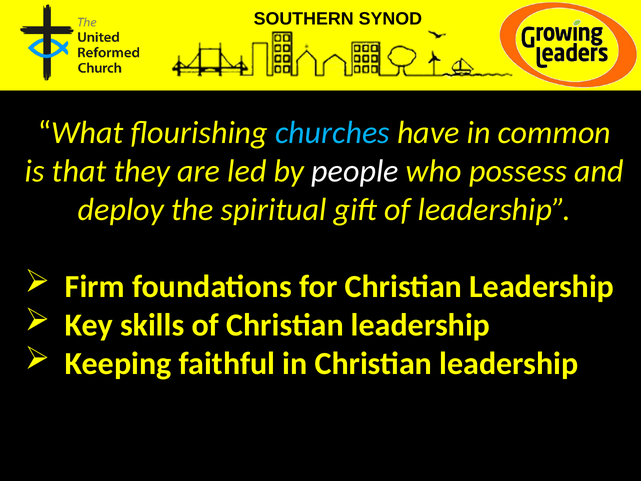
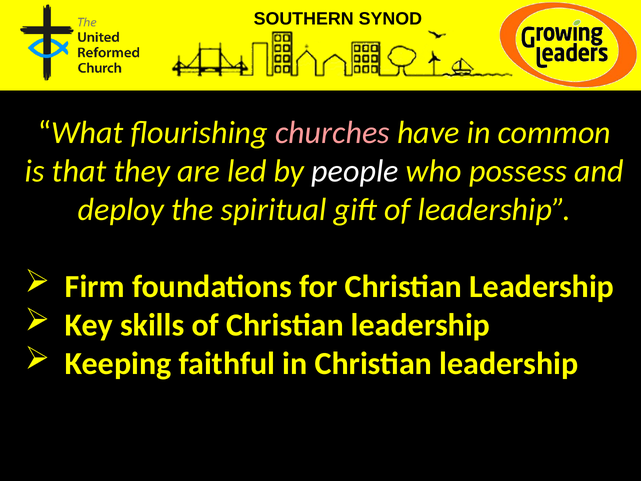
churches colour: light blue -> pink (332, 133)
